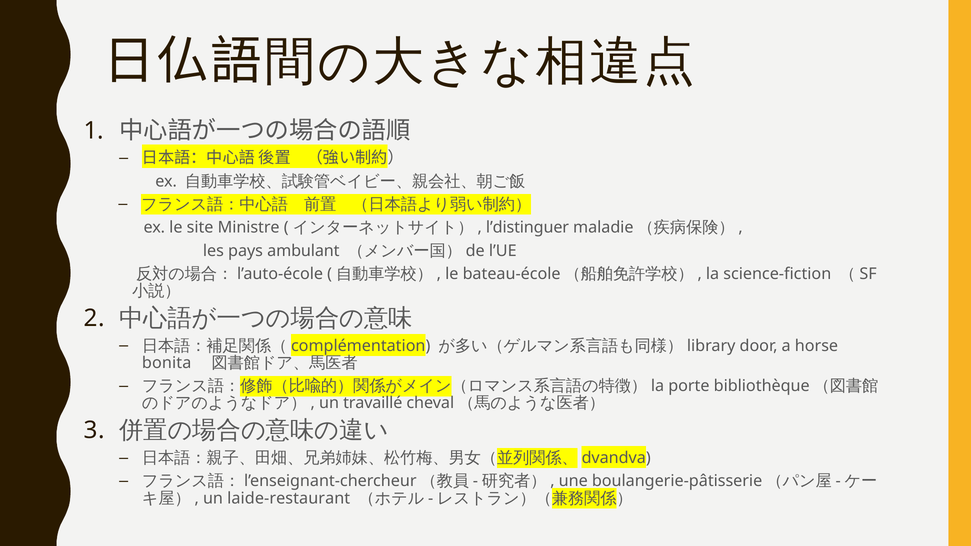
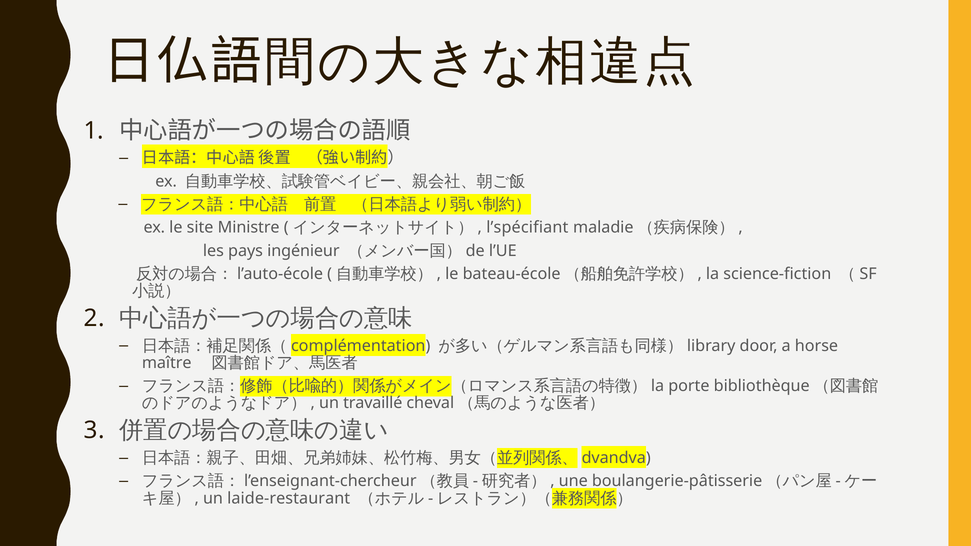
l’distinguer: l’distinguer -> l’spécifiant (527, 228)
ambulant: ambulant -> ingénieur (303, 251)
bonita: bonita -> maître (167, 363)
